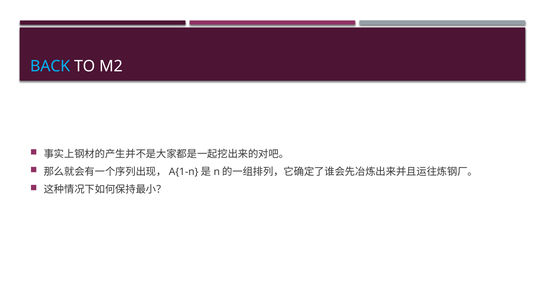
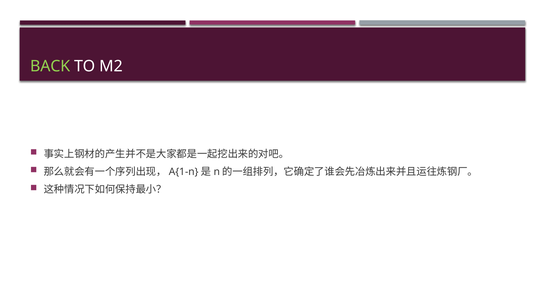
BACK colour: light blue -> light green (50, 66)
